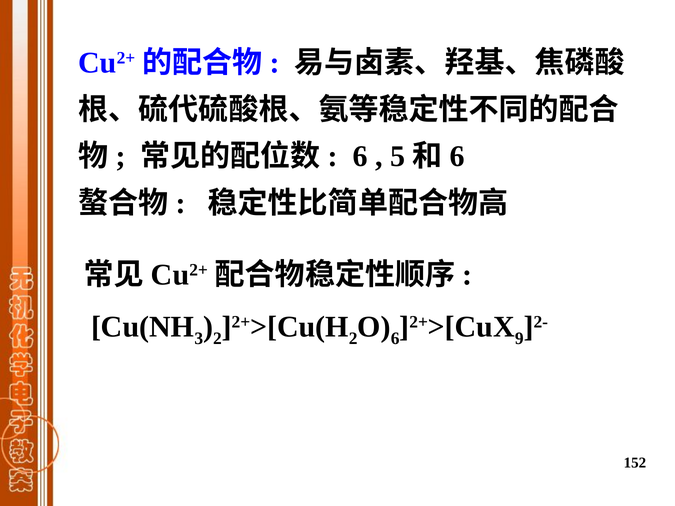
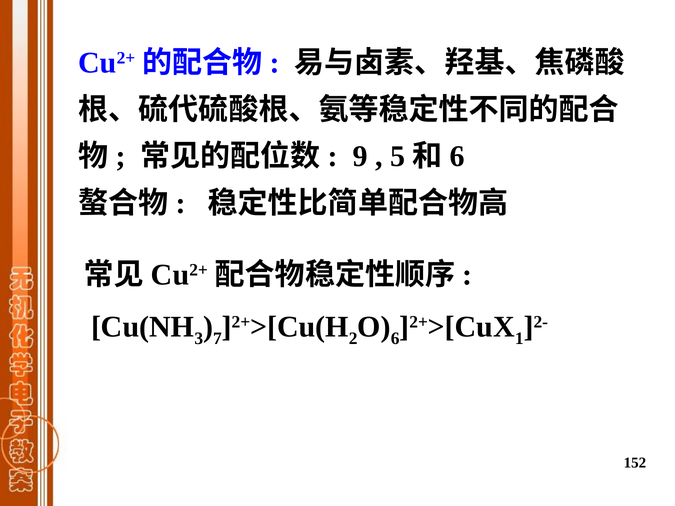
6: 6 -> 9 (360, 157)
2: 2 -> 7 (217, 339)
9: 9 -> 1 (519, 339)
